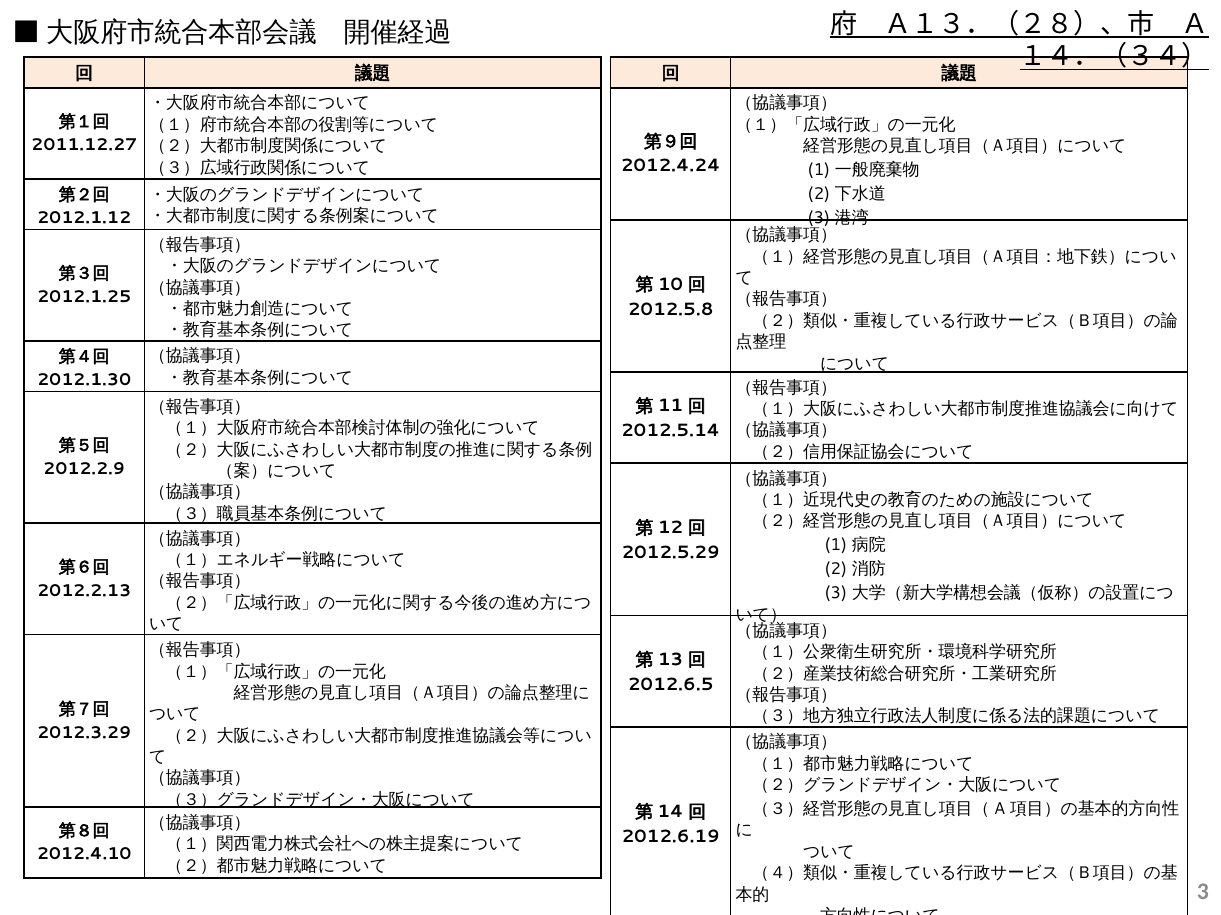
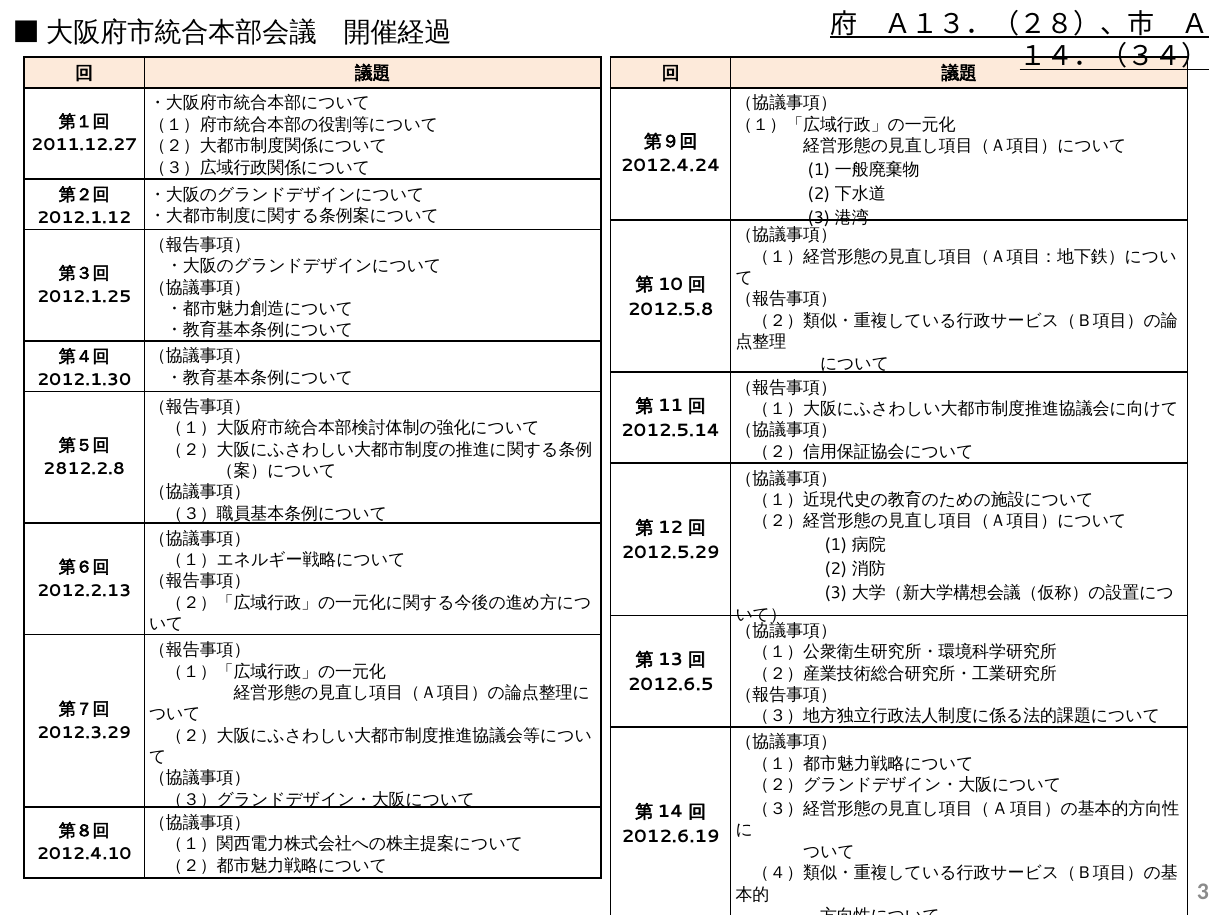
2012.2.9: 2012.2.9 -> 2812.2.8 (84, 469)
